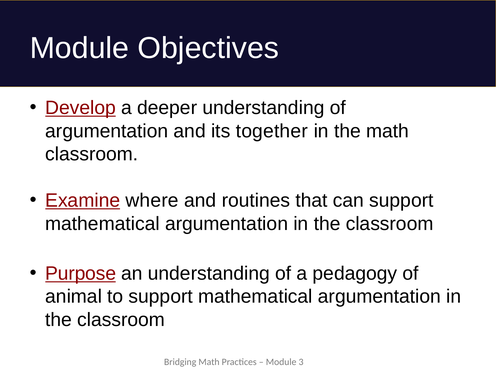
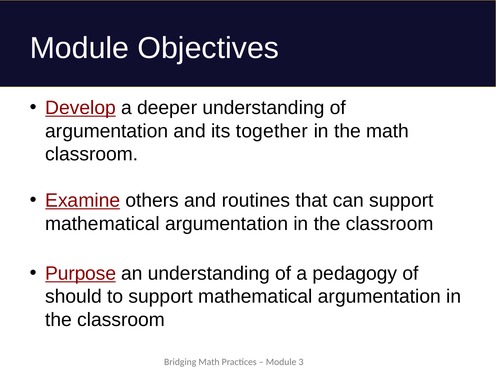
where: where -> others (152, 201)
animal: animal -> should (74, 297)
